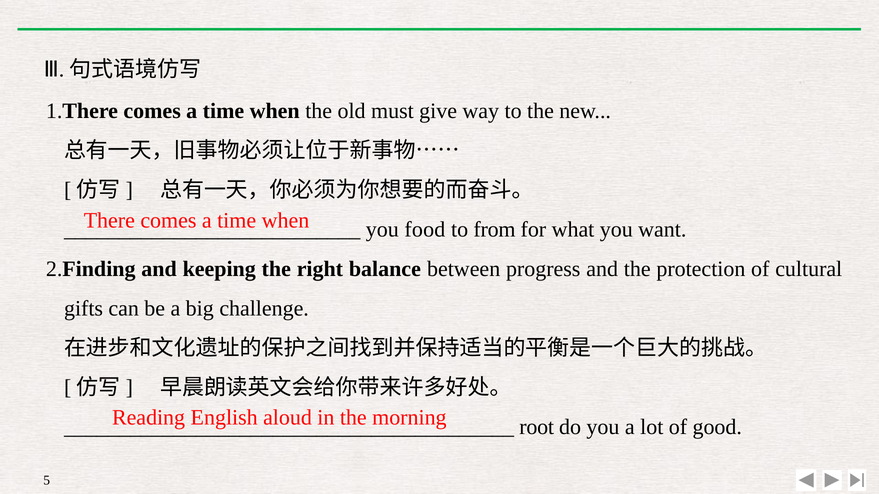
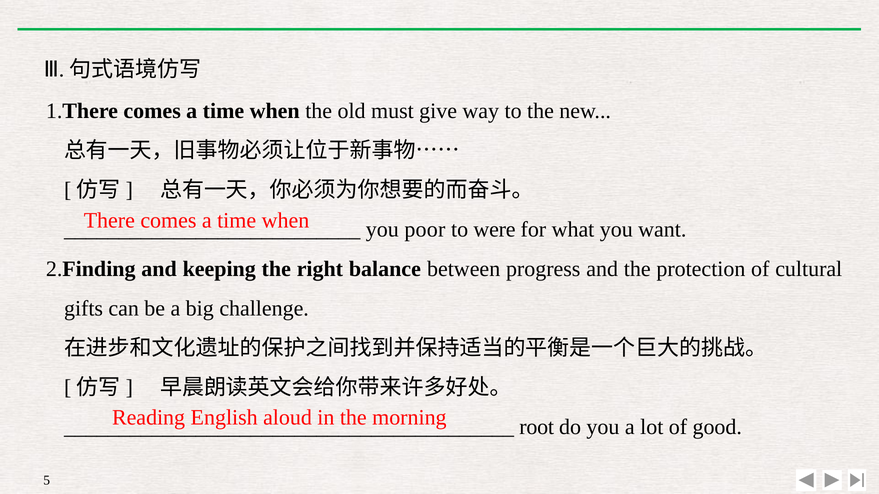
food: food -> poor (425, 230)
from: from -> were (494, 230)
